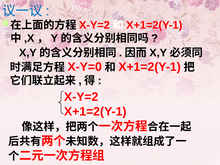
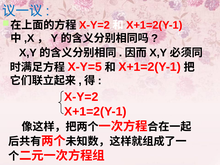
X-Y=0: X-Y=0 -> X-Y=5 (85, 67)
